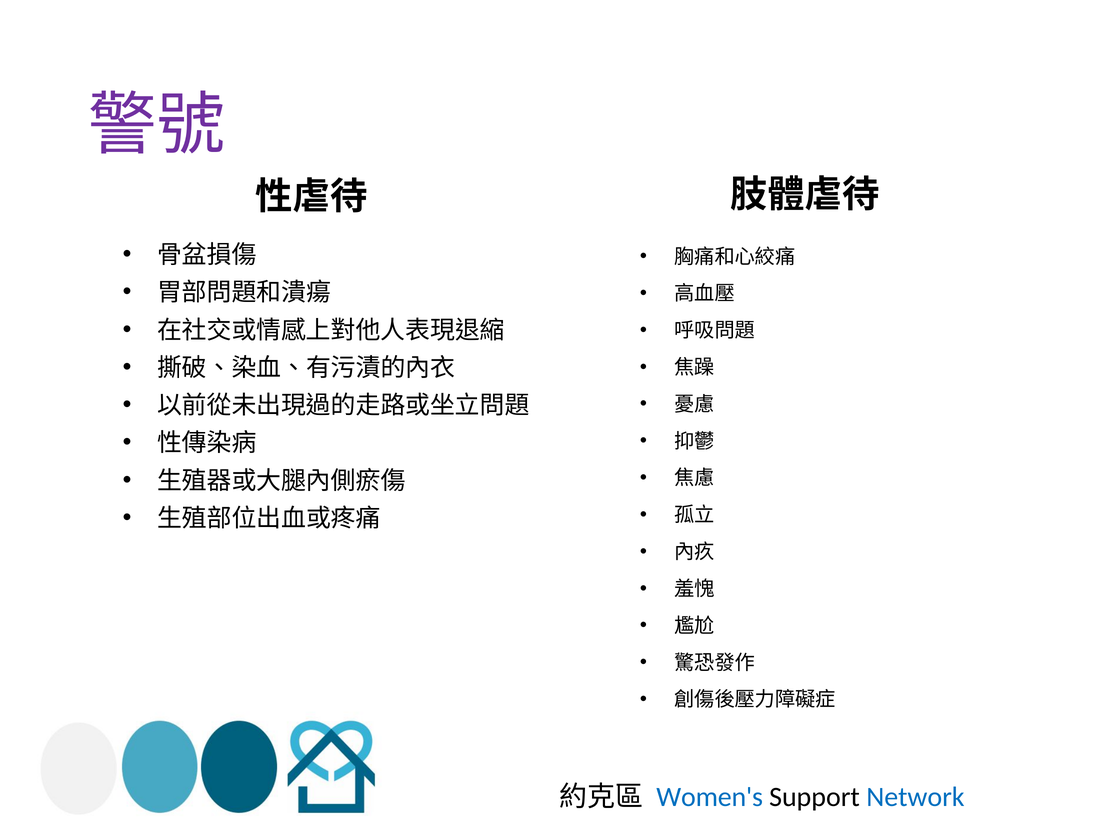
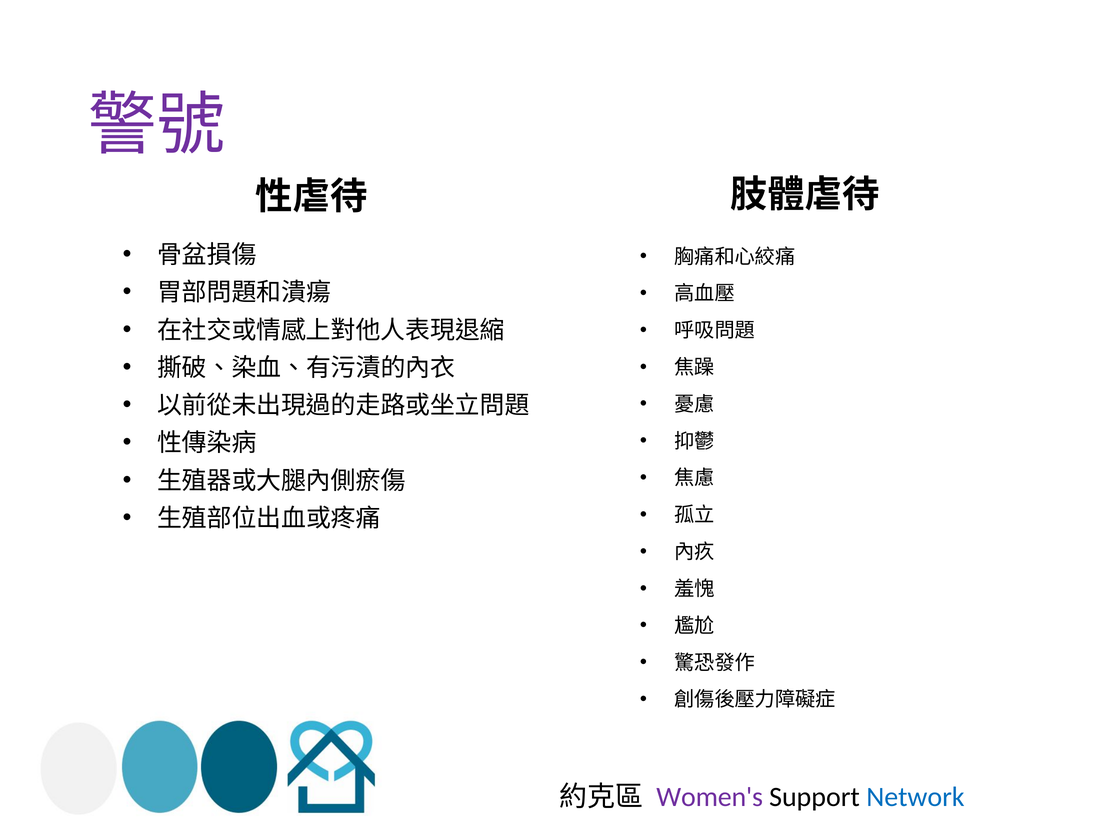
Women's colour: blue -> purple (710, 797)
